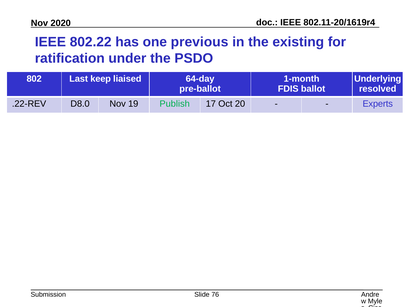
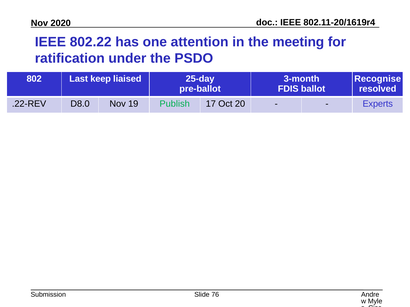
previous: previous -> attention (200, 42)
existing: existing -> meeting (298, 42)
64-day: 64-day -> 25-day (200, 79)
1-month: 1-month -> 3-month (302, 79)
Underlying: Underlying -> Recognise (378, 79)
